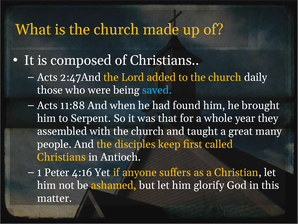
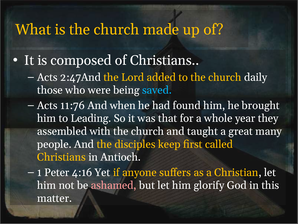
11:88: 11:88 -> 11:76 (72, 105)
Serpent: Serpent -> Leading (91, 118)
ashamed colour: yellow -> pink (114, 185)
